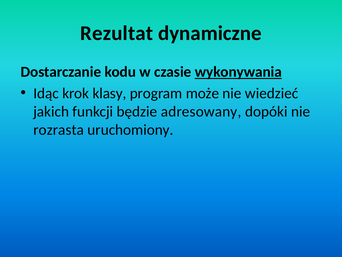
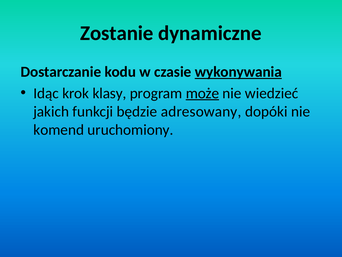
Rezultat: Rezultat -> Zostanie (117, 33)
może underline: none -> present (202, 93)
rozrasta: rozrasta -> komend (59, 130)
